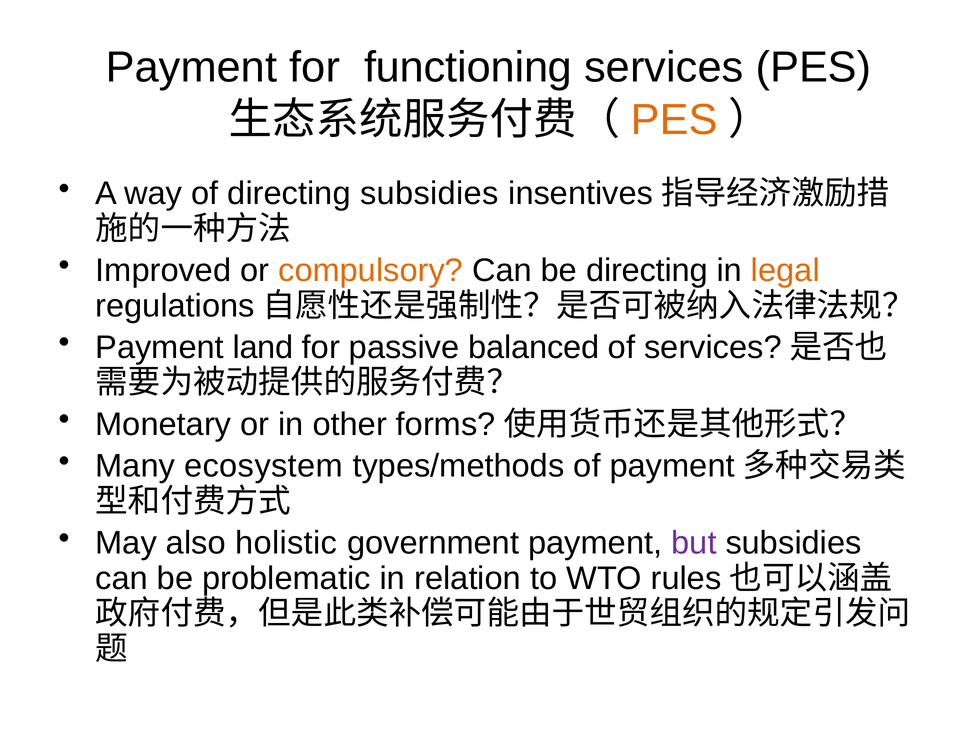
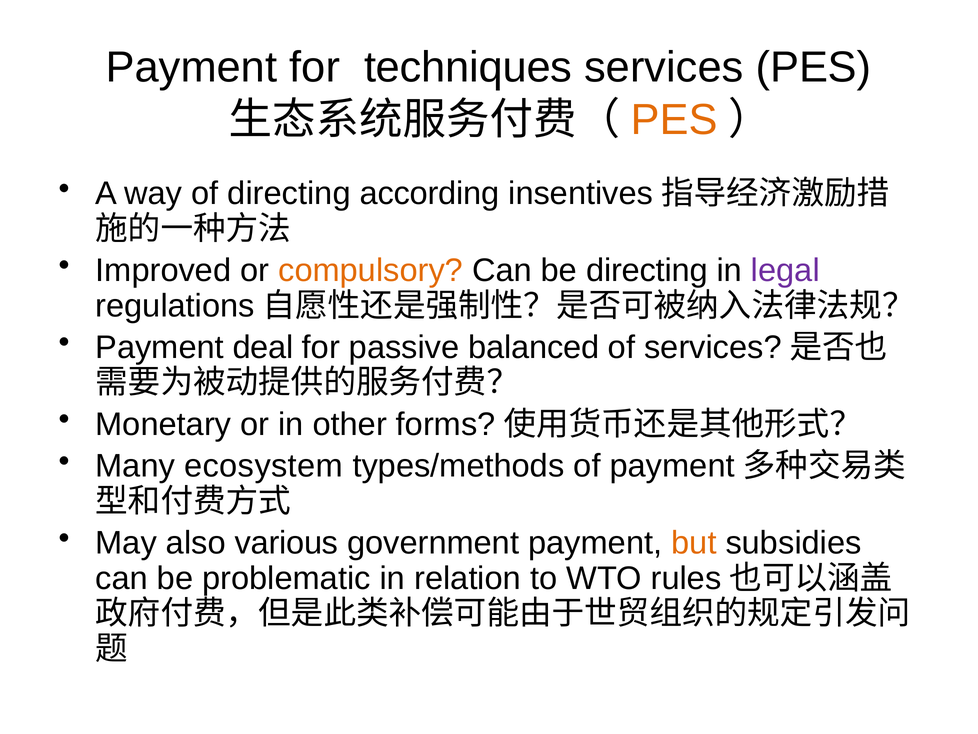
functioning: functioning -> techniques (468, 67)
directing subsidies: subsidies -> according (430, 193)
legal colour: orange -> purple (785, 270)
land: land -> deal (263, 347)
holistic: holistic -> various (286, 543)
but colour: purple -> orange (694, 543)
